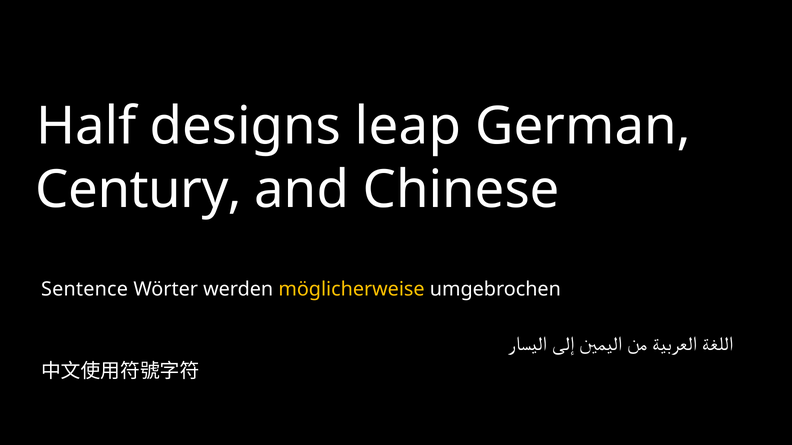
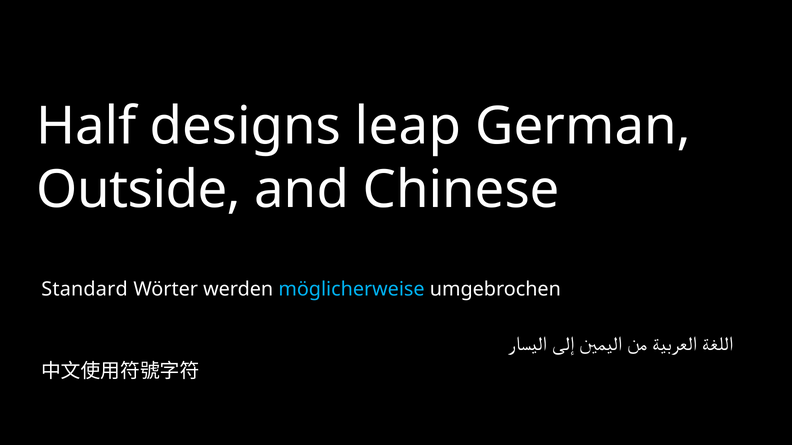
Century: Century -> Outside (139, 190)
Sentence: Sentence -> Standard (85, 290)
möglicherweise colour: yellow -> light blue (352, 290)
